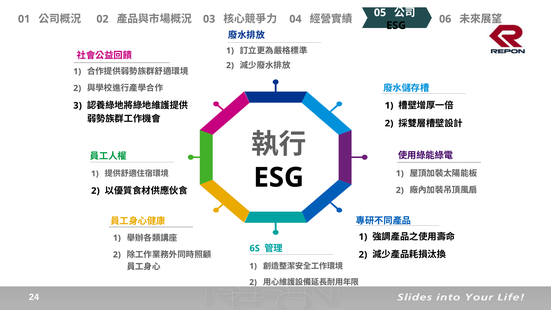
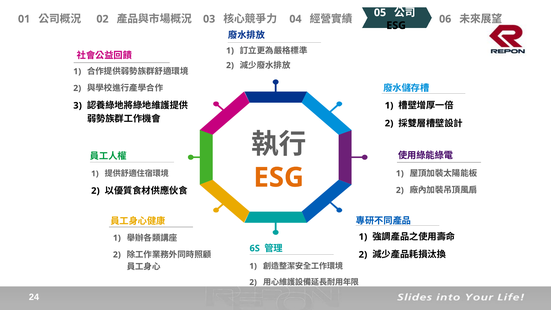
ESG colour: black -> orange (279, 177)
